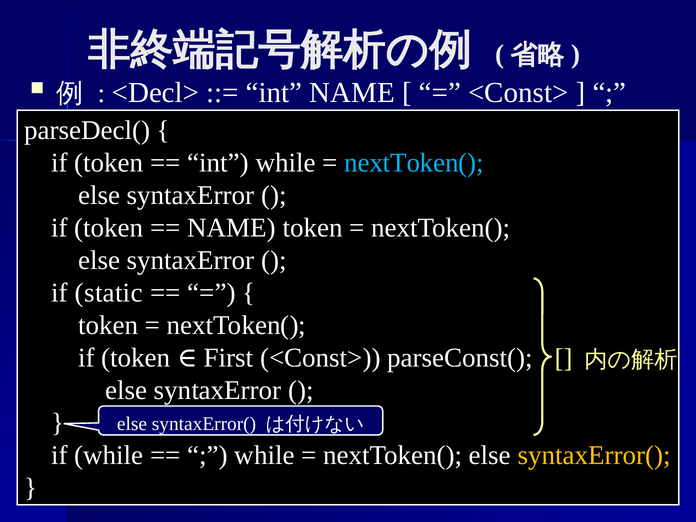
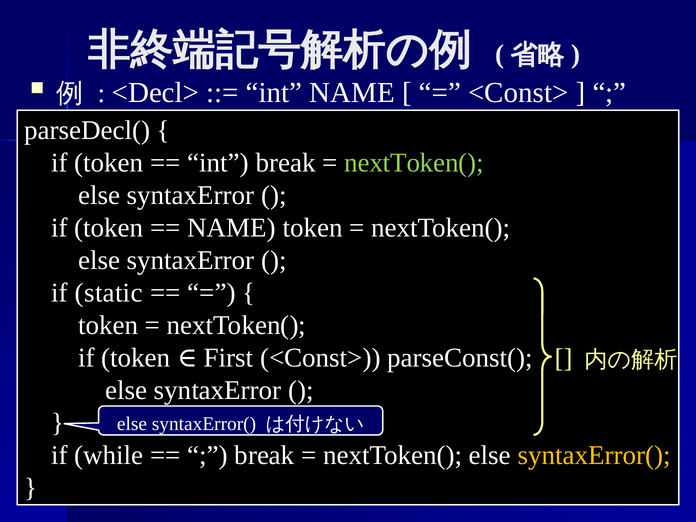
int while: while -> break (286, 163)
nextToken( colour: light blue -> light green (414, 163)
while: while -> break (264, 456)
